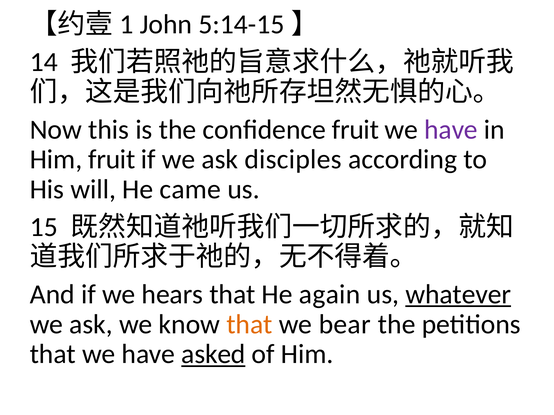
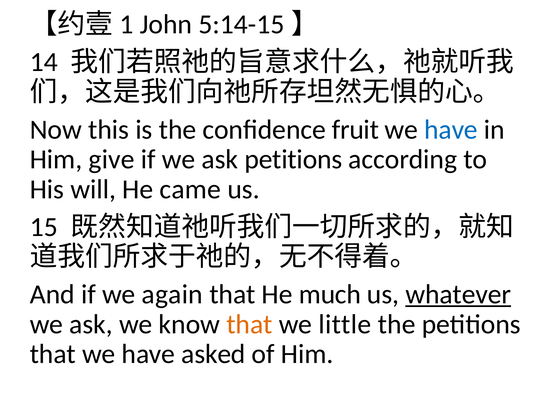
have colour: purple -> blue (451, 130)
Him fruit: fruit -> give (112, 160)
ask disciples: disciples -> petitions (293, 160)
hears: hears -> again (172, 295)
again: again -> much (330, 295)
bear: bear -> little (345, 325)
asked underline: present -> none (213, 355)
